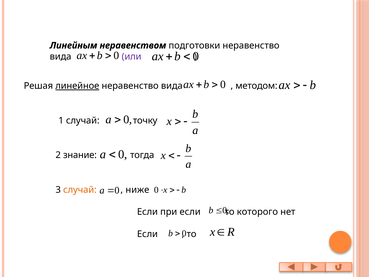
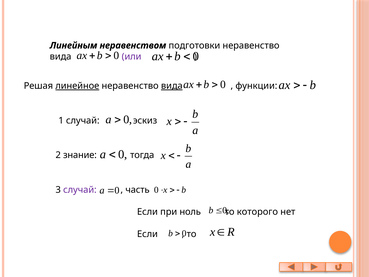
вида underline: none -> present (172, 86)
методом: методом -> функции (256, 86)
точку: точку -> эскиз (145, 120)
случай colour: orange -> purple (80, 190)
ниже: ниже -> часть (137, 190)
при если: если -> ноль (190, 212)
